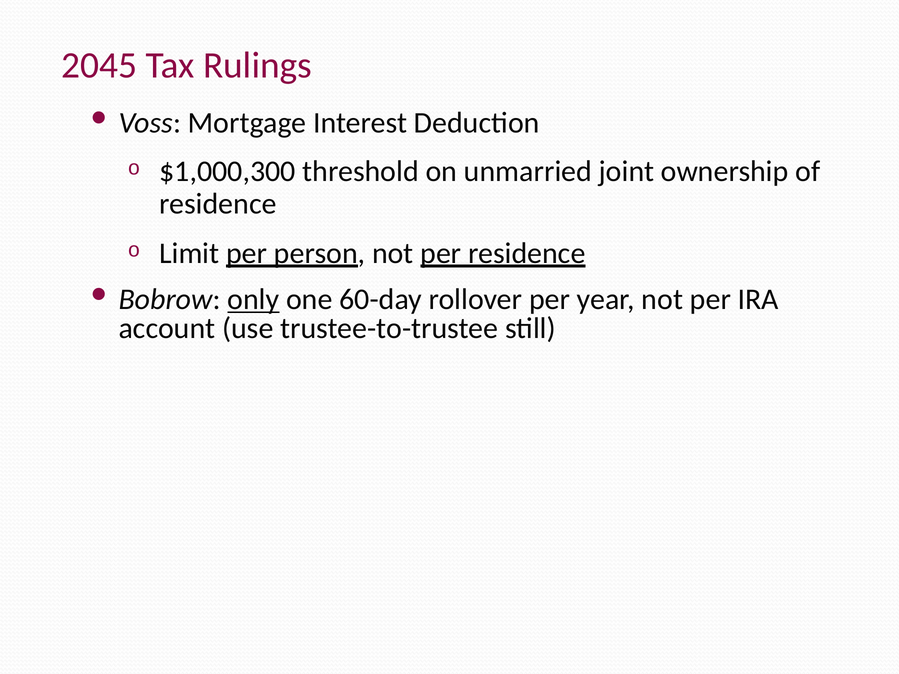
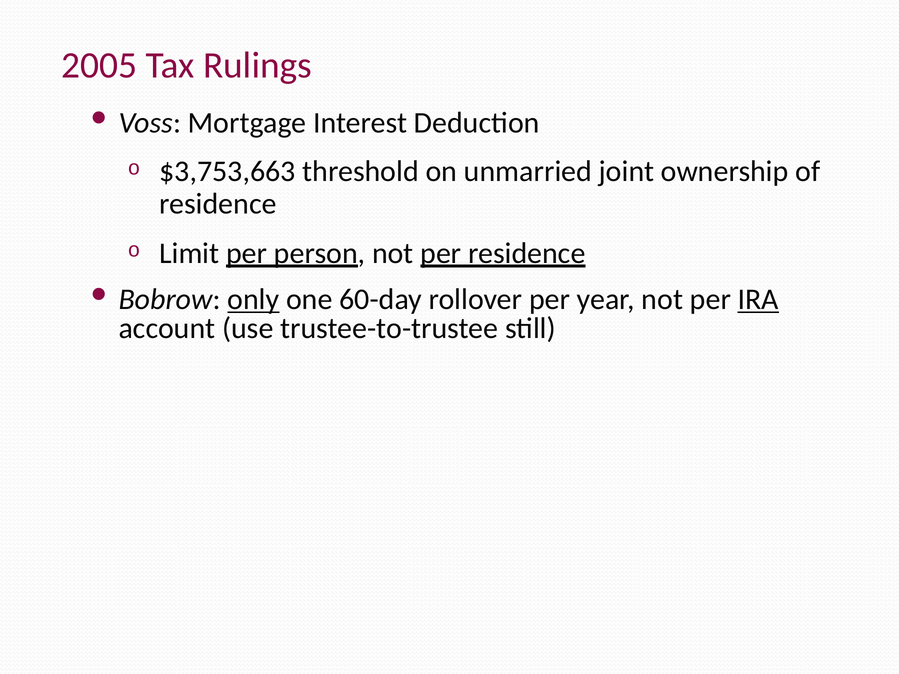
2045: 2045 -> 2005 (99, 65)
$1,000,300: $1,000,300 -> $3,753,663 (227, 171)
IRA underline: none -> present (758, 299)
